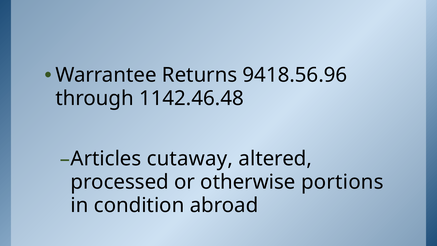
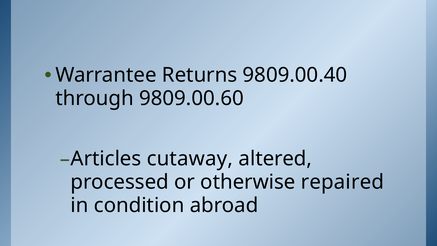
9418.56.96: 9418.56.96 -> 9809.00.40 (295, 75)
1142.46.48: 1142.46.48 -> 9809.00.60 (191, 99)
portions: portions -> repaired (342, 182)
